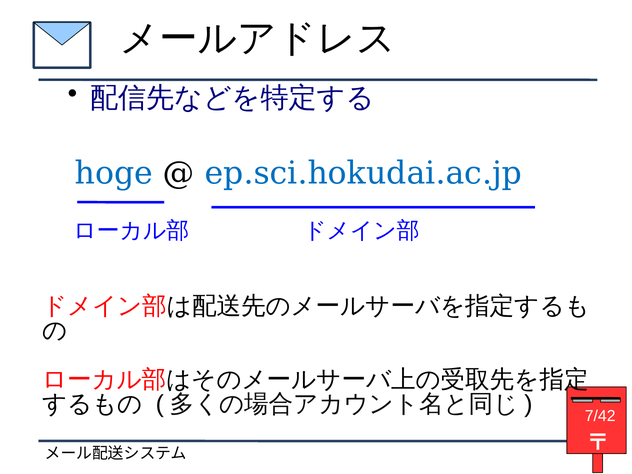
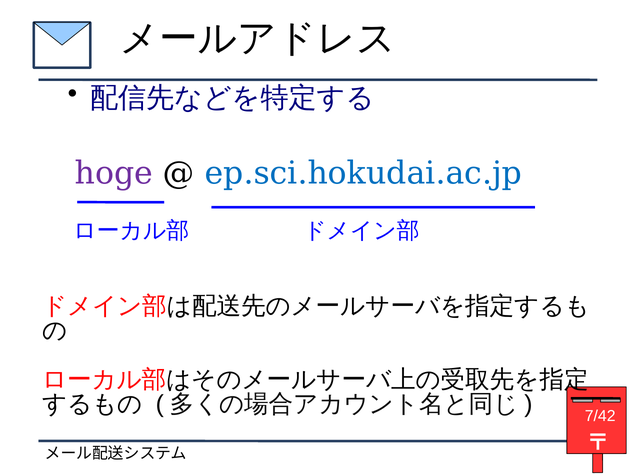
hoge colour: blue -> purple (114, 173)
